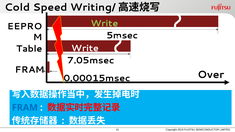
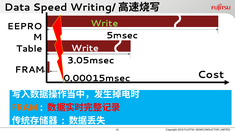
Cold: Cold -> Data (17, 7)
7.05msec: 7.05msec -> 3.05msec (91, 60)
Over: Over -> Cost (211, 75)
FRAM colour: blue -> orange (25, 108)
